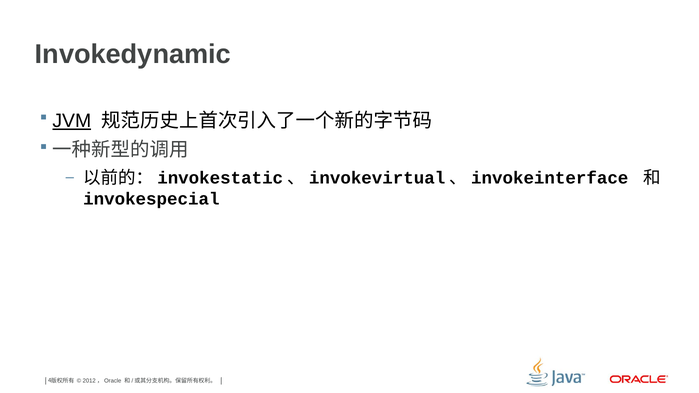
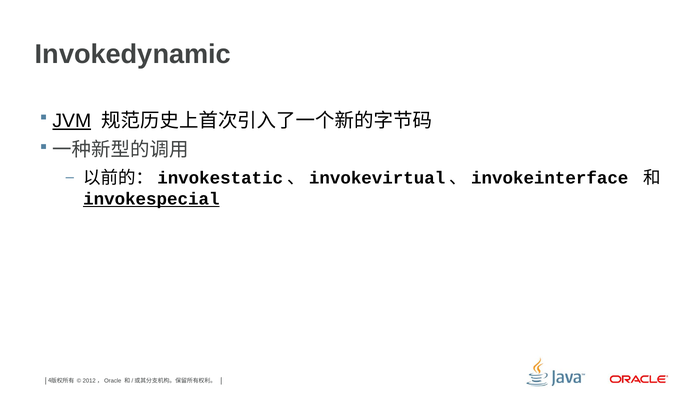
invokespecial underline: none -> present (151, 199)
